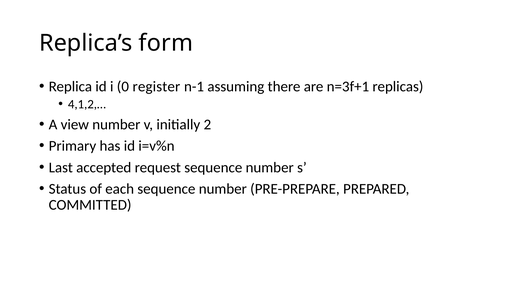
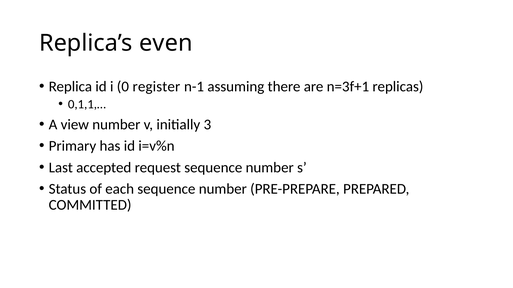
form: form -> even (166, 43)
4,1,2,…: 4,1,2,… -> 0,1,1,… (87, 104)
2: 2 -> 3 (207, 125)
